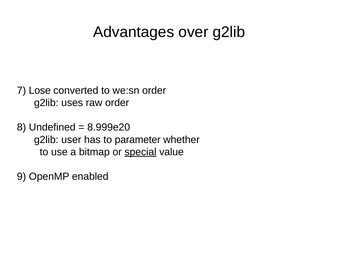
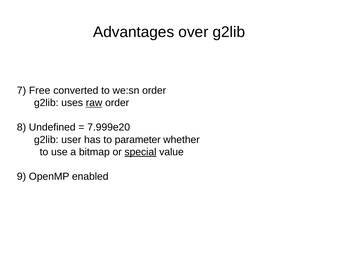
Lose: Lose -> Free (40, 91)
raw underline: none -> present (94, 103)
8.999e20: 8.999e20 -> 7.999e20 (109, 127)
